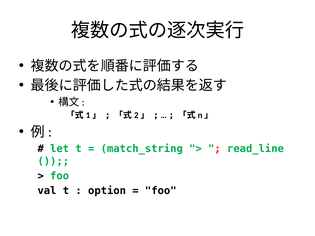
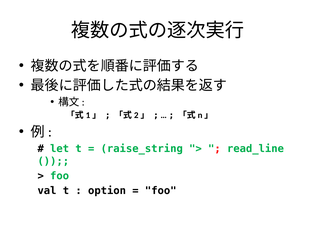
match_string: match_string -> raise_string (142, 149)
